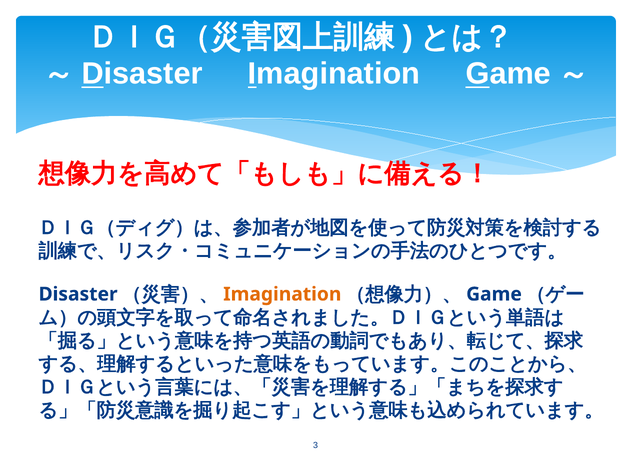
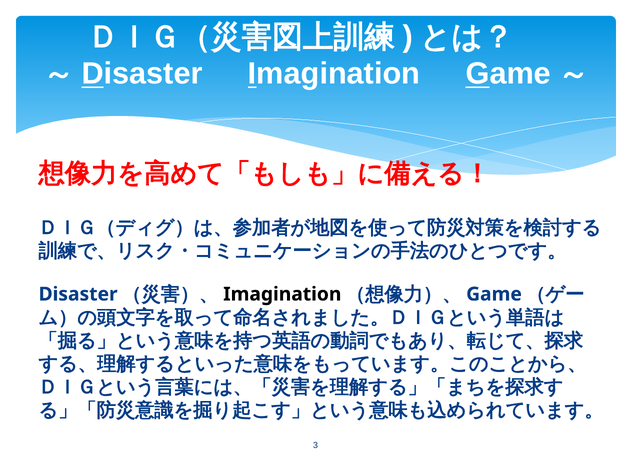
Imagination colour: orange -> black (282, 294)
